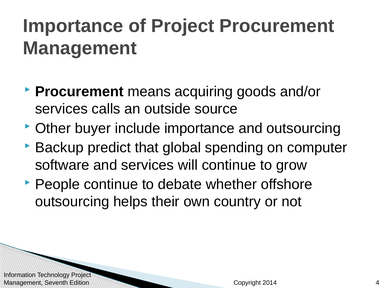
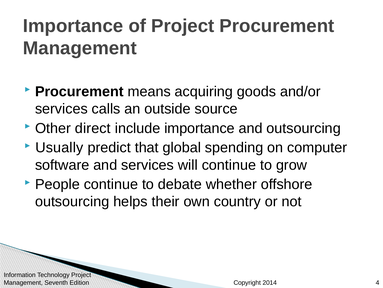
buyer: buyer -> direct (93, 128)
Backup: Backup -> Usually (59, 147)
